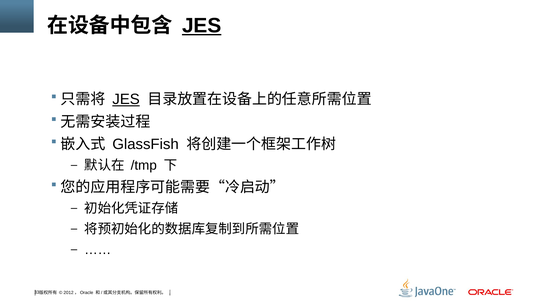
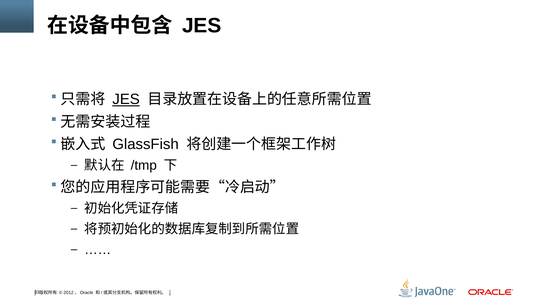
JES underline: present -> none (202, 26)
